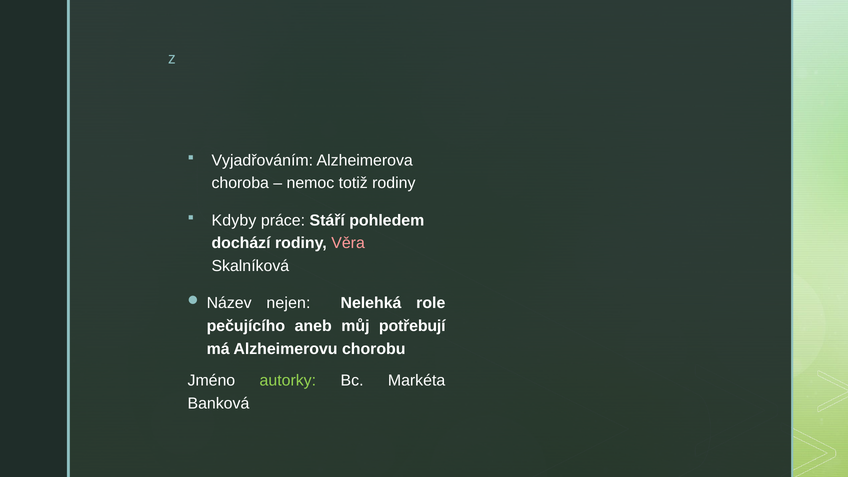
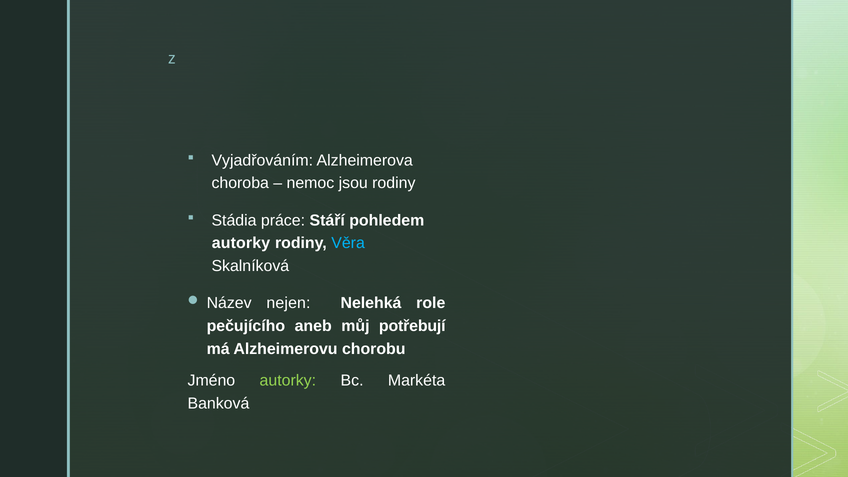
totiž: totiž -> jsou (353, 183)
Kdyby: Kdyby -> Stádia (234, 220)
dochází: dochází -> autorky (241, 243)
Věra colour: pink -> light blue (348, 243)
